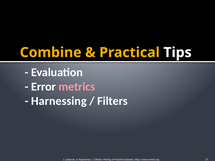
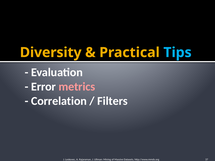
Combine: Combine -> Diversity (51, 53)
Tips colour: white -> light blue (178, 53)
Harnessing: Harnessing -> Correlation (59, 101)
